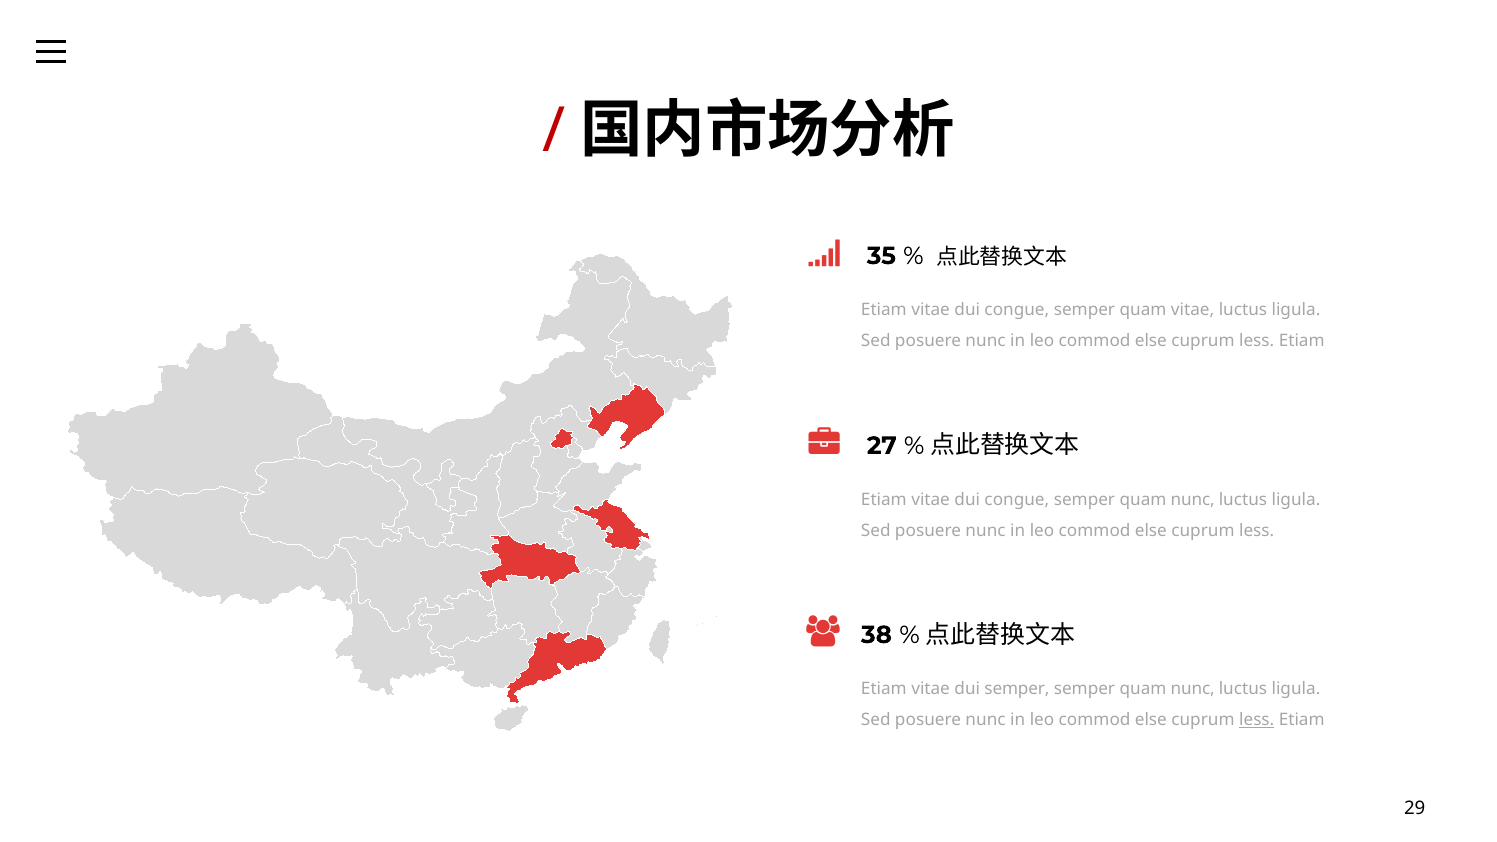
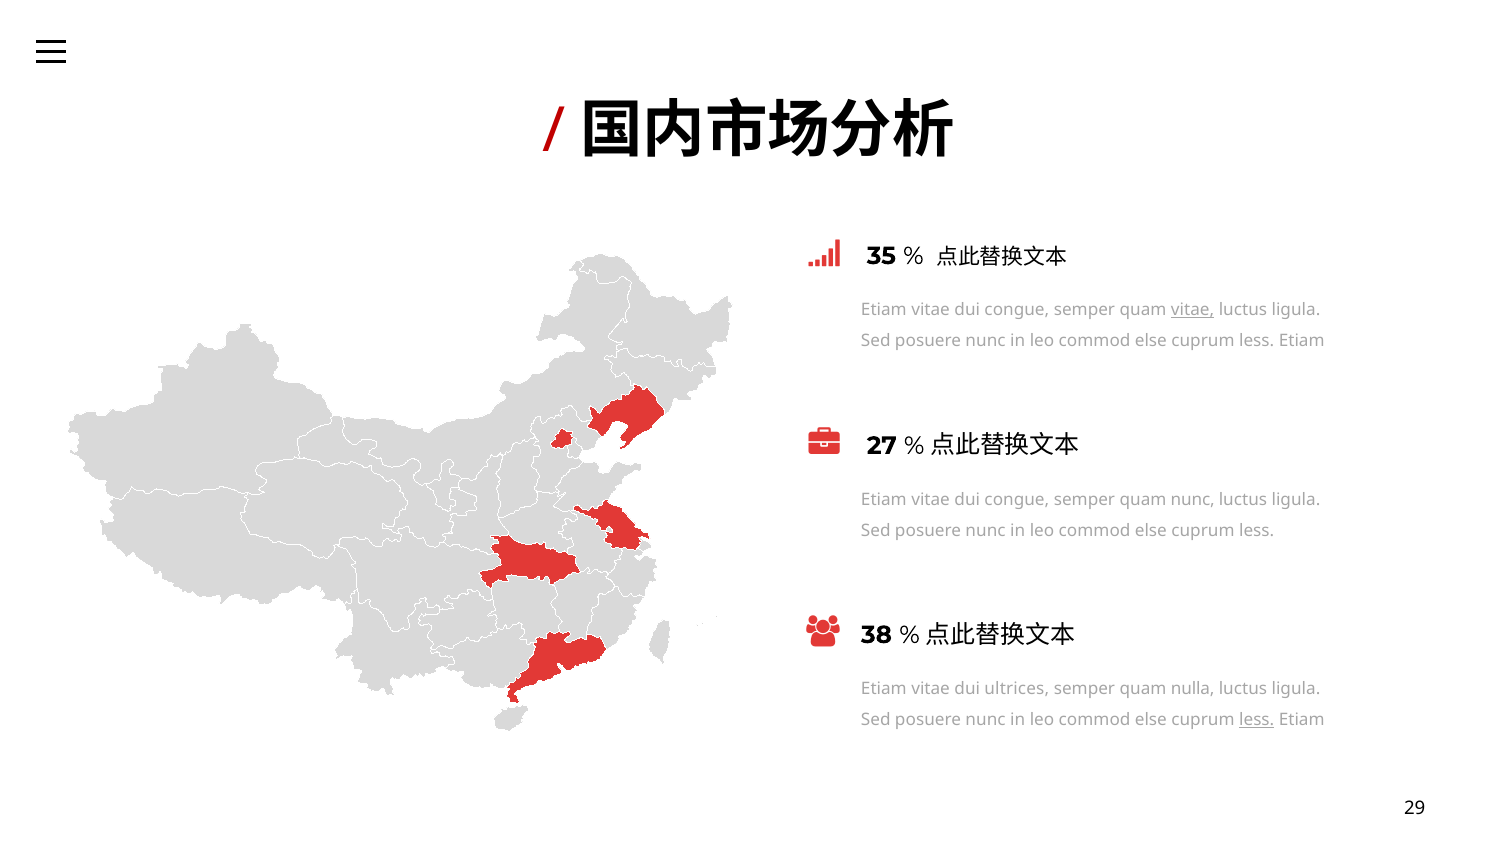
vitae underline: none -> present (1193, 310)
dui semper: semper -> ultrices (1017, 689)
nunc: nunc -> nulla (1193, 689)
